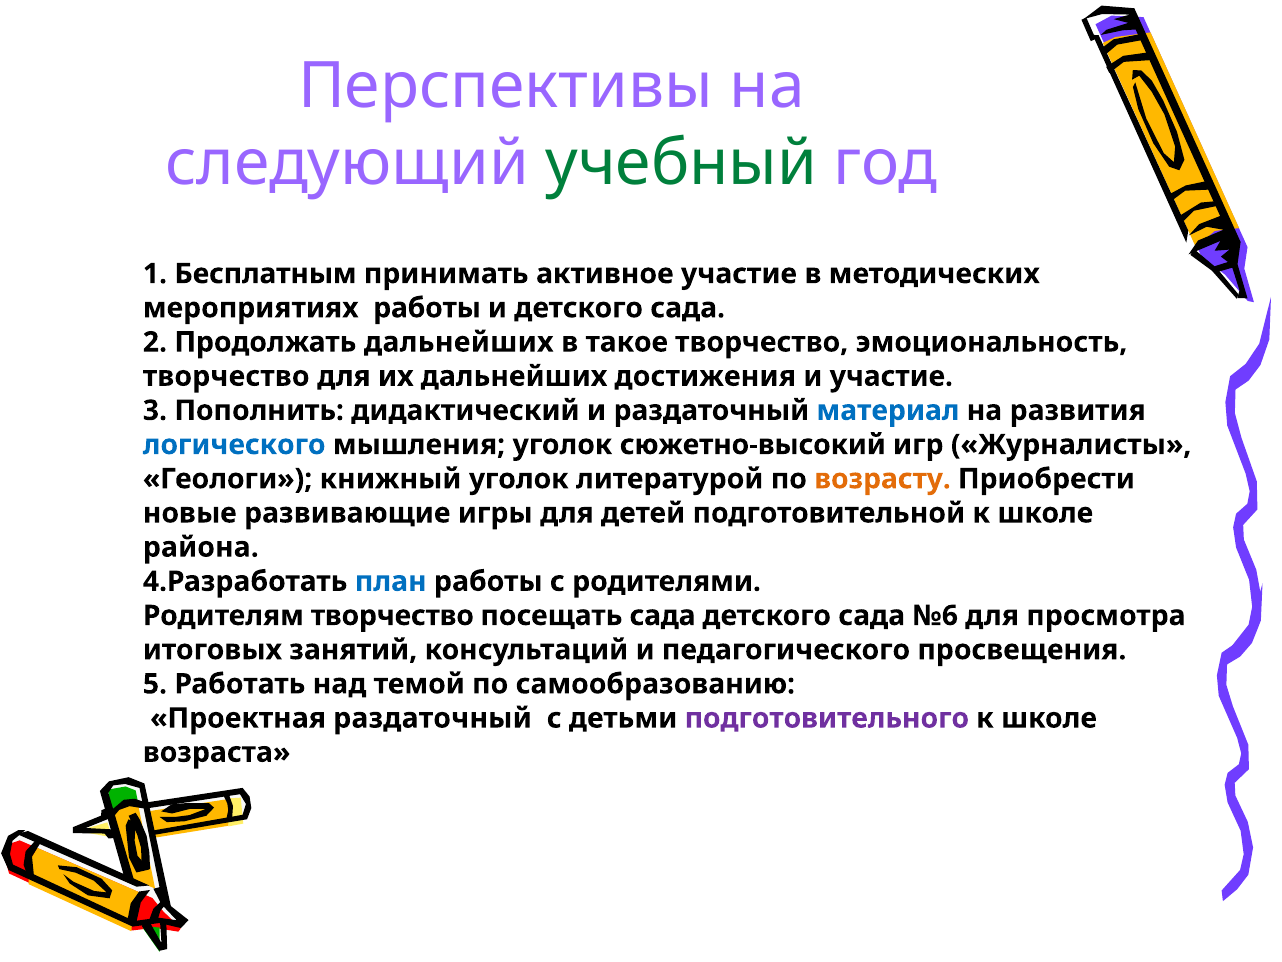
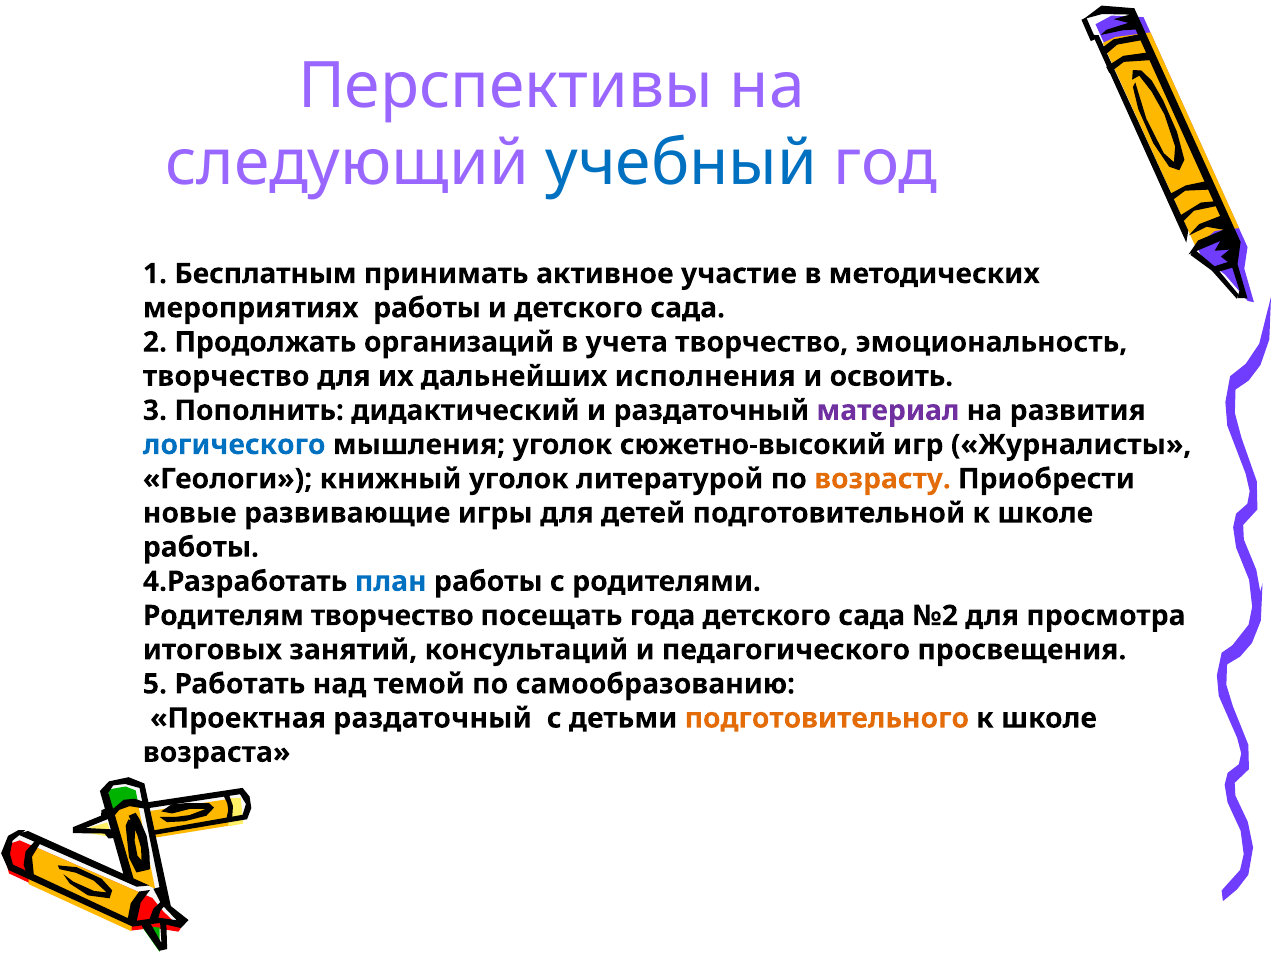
учебный colour: green -> blue (681, 163)
Продолжать дальнейших: дальнейших -> организаций (459, 342)
такое: такое -> учета (627, 342)
достижения: достижения -> исполнения (705, 376)
и участие: участие -> освоить (891, 376)
материал colour: blue -> purple (888, 410)
района: района -> работы (201, 547)
посещать сада: сада -> года (663, 615)
№6: №6 -> №2 (935, 615)
подготовительного colour: purple -> orange (827, 718)
